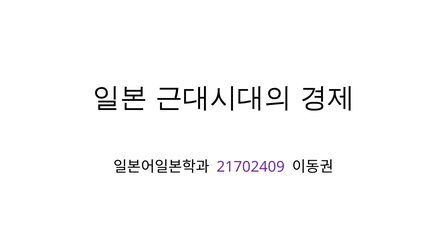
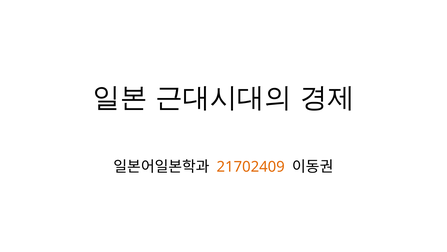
21702409 colour: purple -> orange (251, 167)
